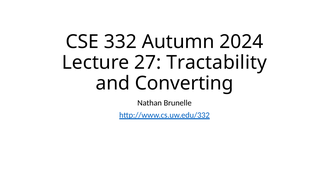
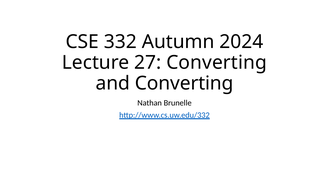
27 Tractability: Tractability -> Converting (217, 62)
